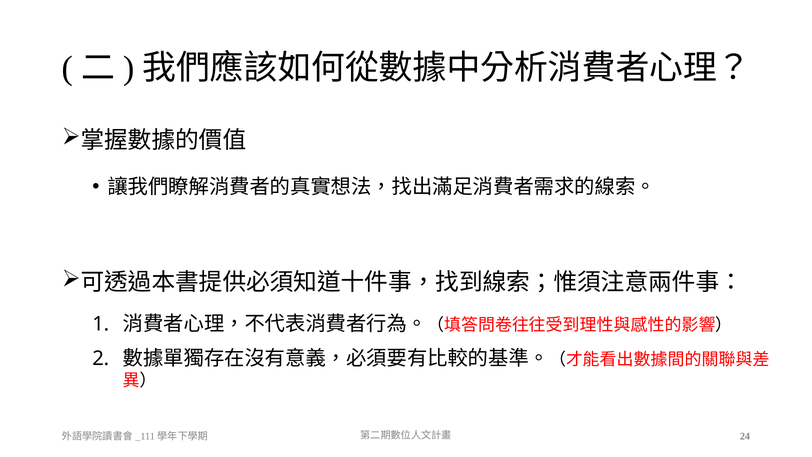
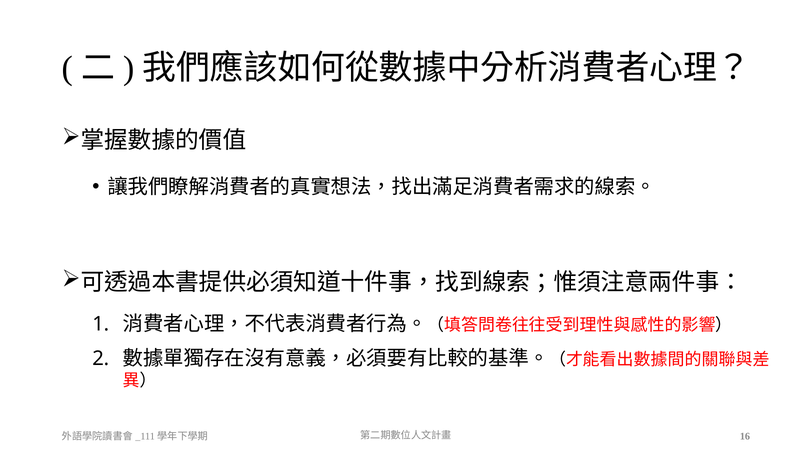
24: 24 -> 16 (745, 436)
